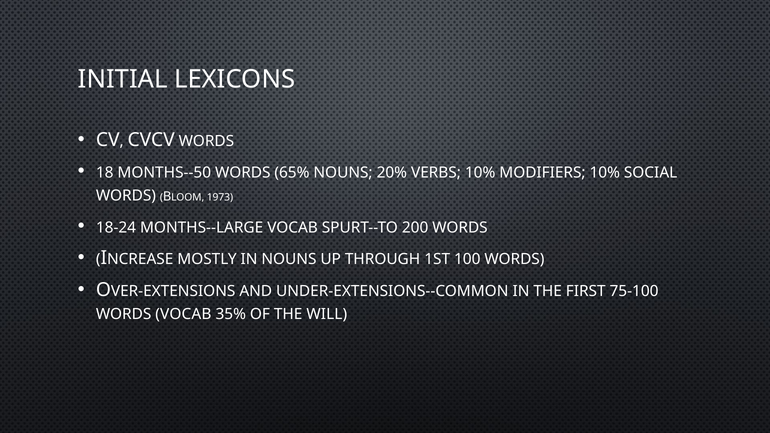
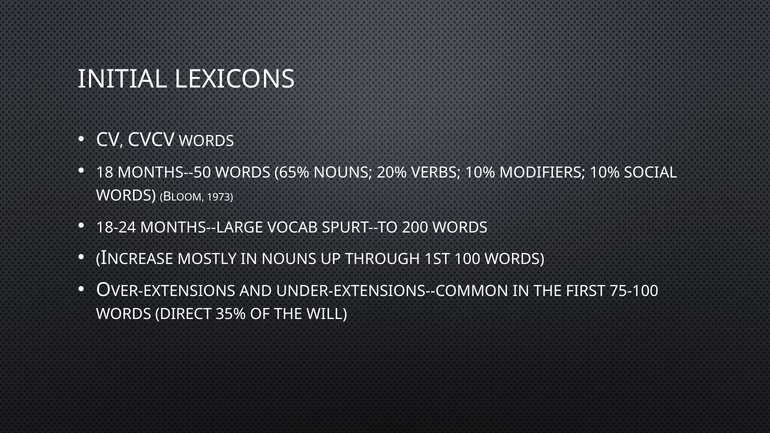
WORDS VOCAB: VOCAB -> DIRECT (184, 314)
